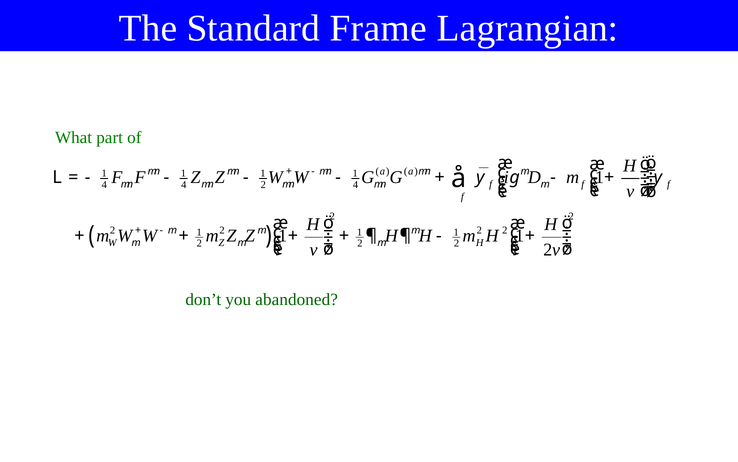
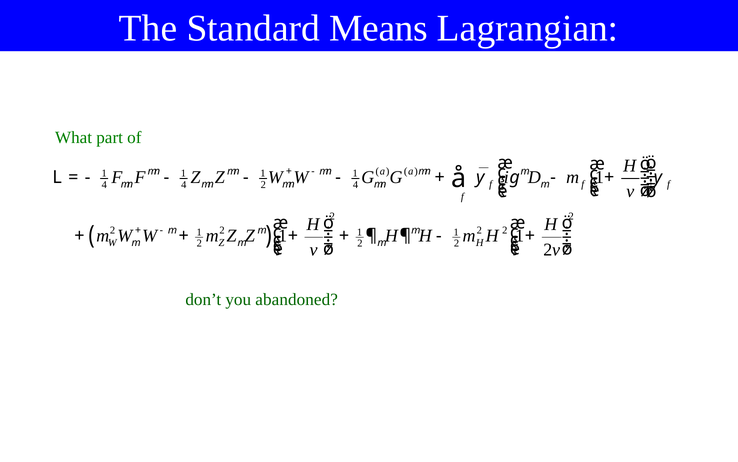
Frame: Frame -> Means (379, 28)
